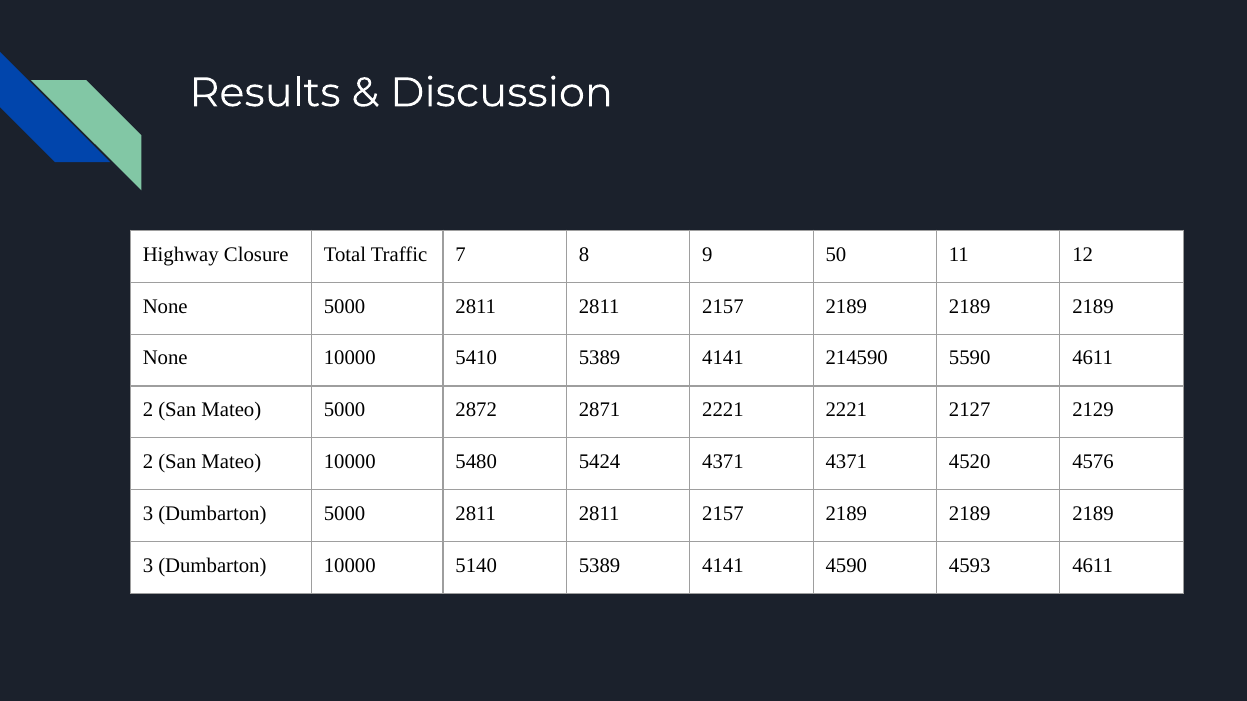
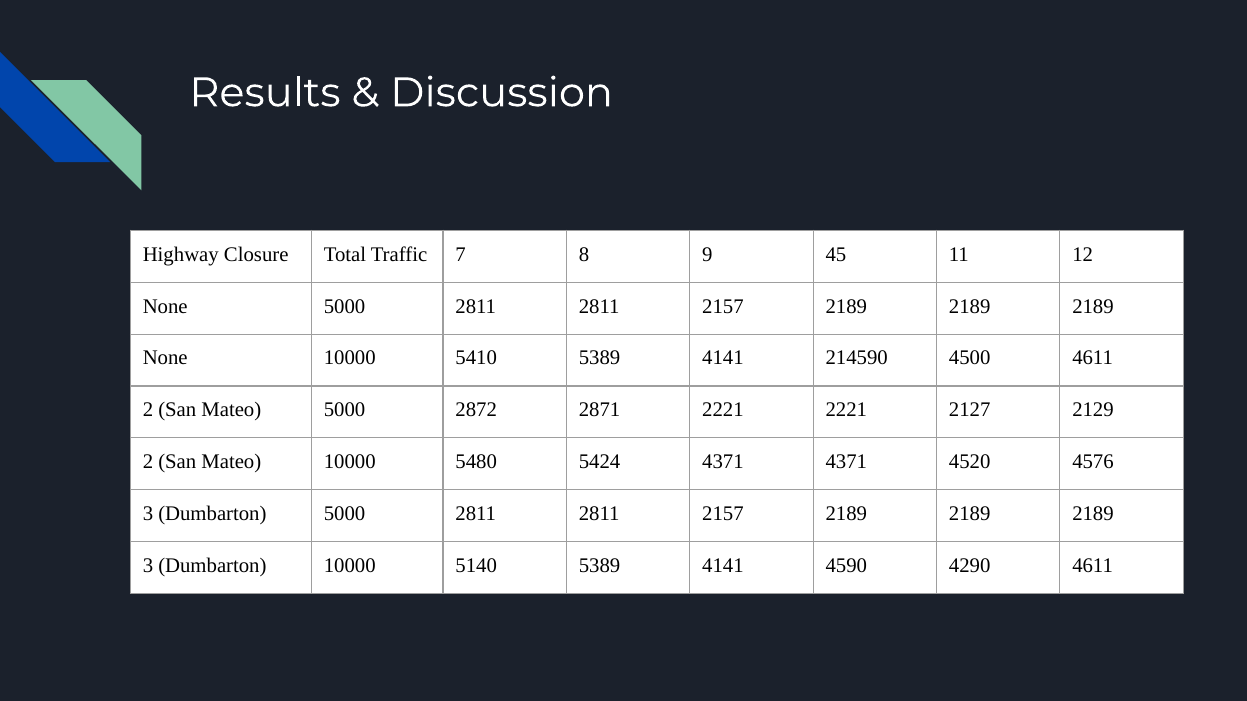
50: 50 -> 45 (836, 254)
5590: 5590 -> 4500 (970, 358)
4593: 4593 -> 4290 (970, 566)
